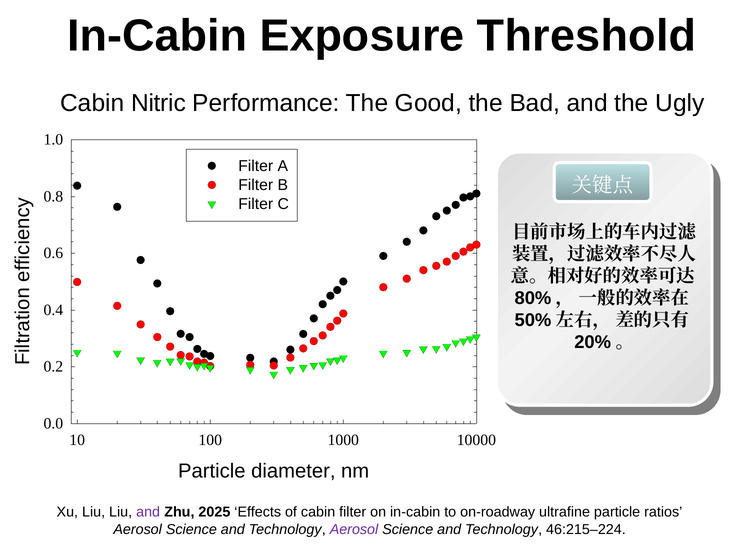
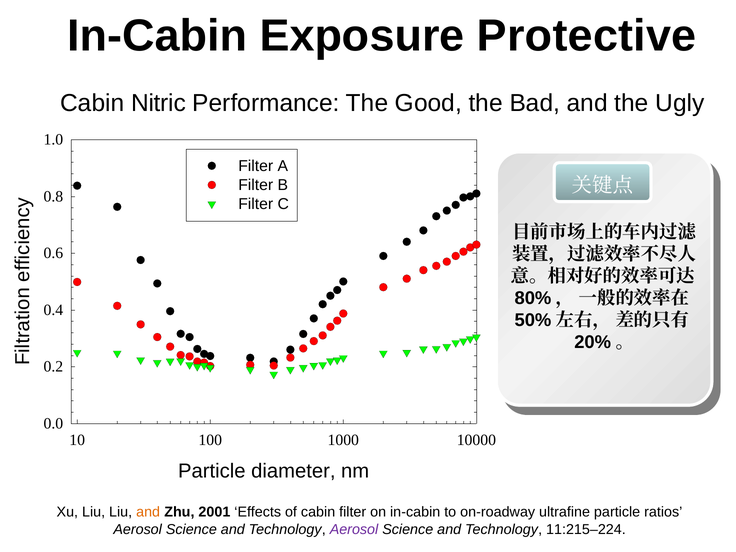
Threshold: Threshold -> Protective (587, 36)
and colour: purple -> orange (148, 512)
2025: 2025 -> 2001 (214, 512)
46:215–224: 46:215–224 -> 11:215–224 (586, 529)
